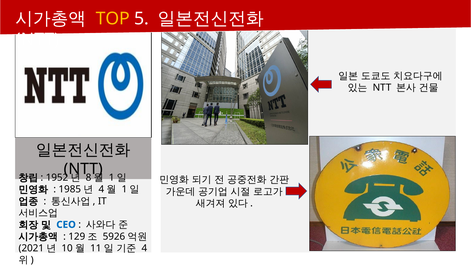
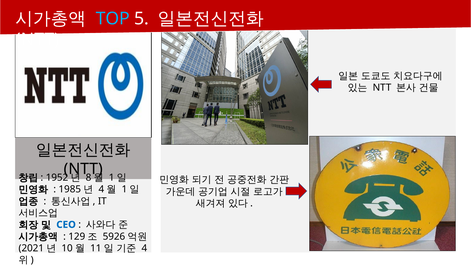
TOP colour: yellow -> light blue (113, 19)
